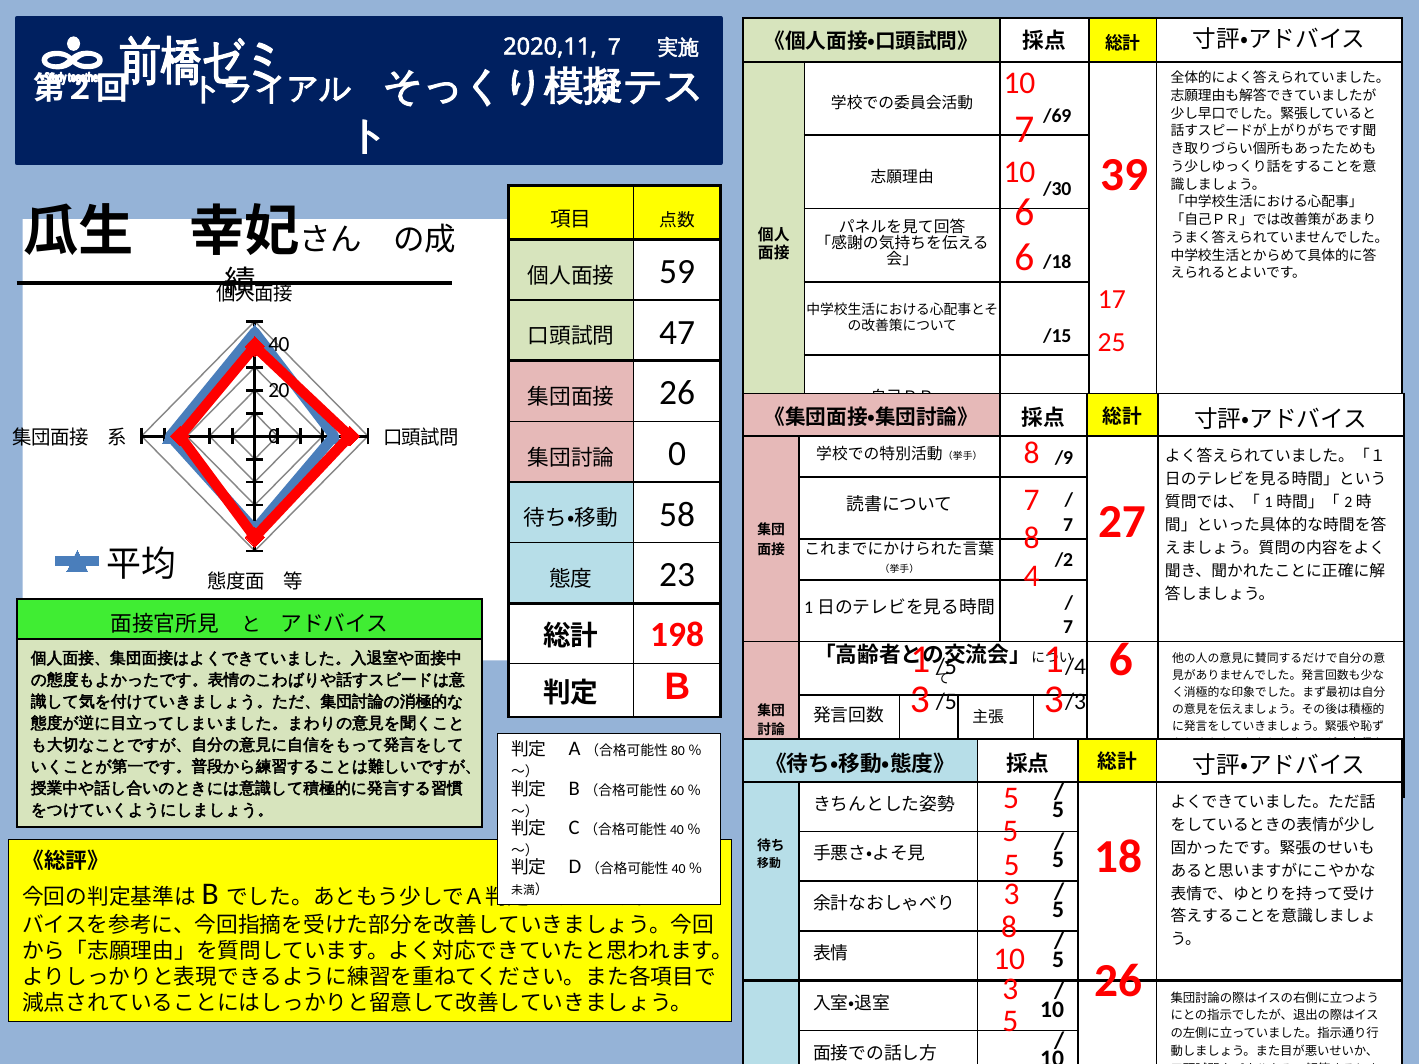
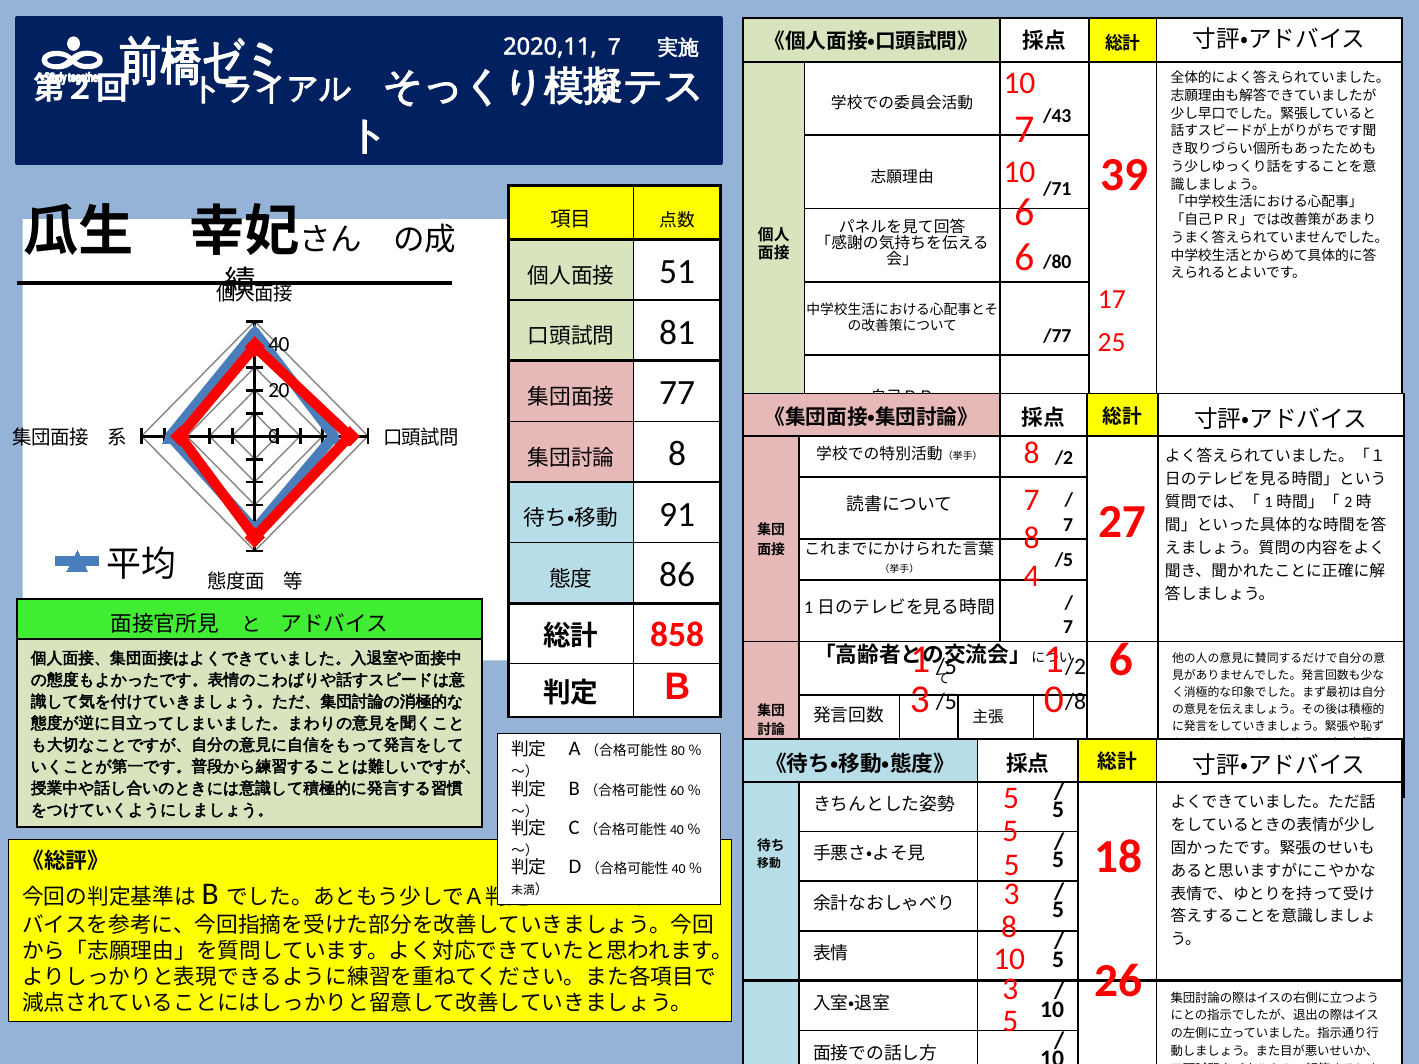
/69: /69 -> /43 (1057, 116)
/30: /30 -> /71 (1057, 189)
/18: /18 -> /80 (1057, 262)
59: 59 -> 51 (677, 272)
/15: /15 -> /77 (1057, 336)
47: 47 -> 81 (677, 332)
26: 26 -> 77 (677, 393)
/9: /9 -> /2 (1064, 458)
0: 0 -> 8 (677, 454)
58: 58 -> 91 (677, 514)
/2: /2 -> /5 (1064, 561)
23: 23 -> 86 (677, 575)
198: 198 -> 858 (677, 635)
/4: /4 -> /2 (1076, 667)
3 3: 3 -> 0 (1054, 700)
/3: /3 -> /8 (1076, 702)
